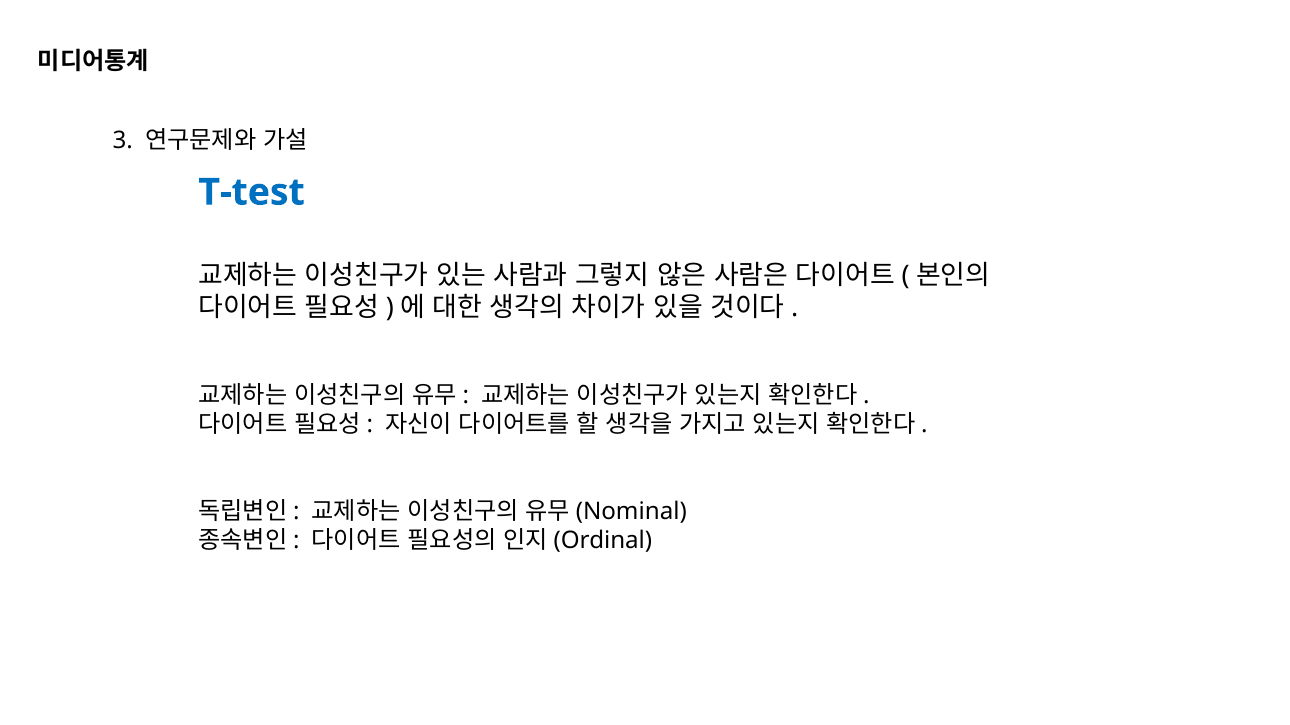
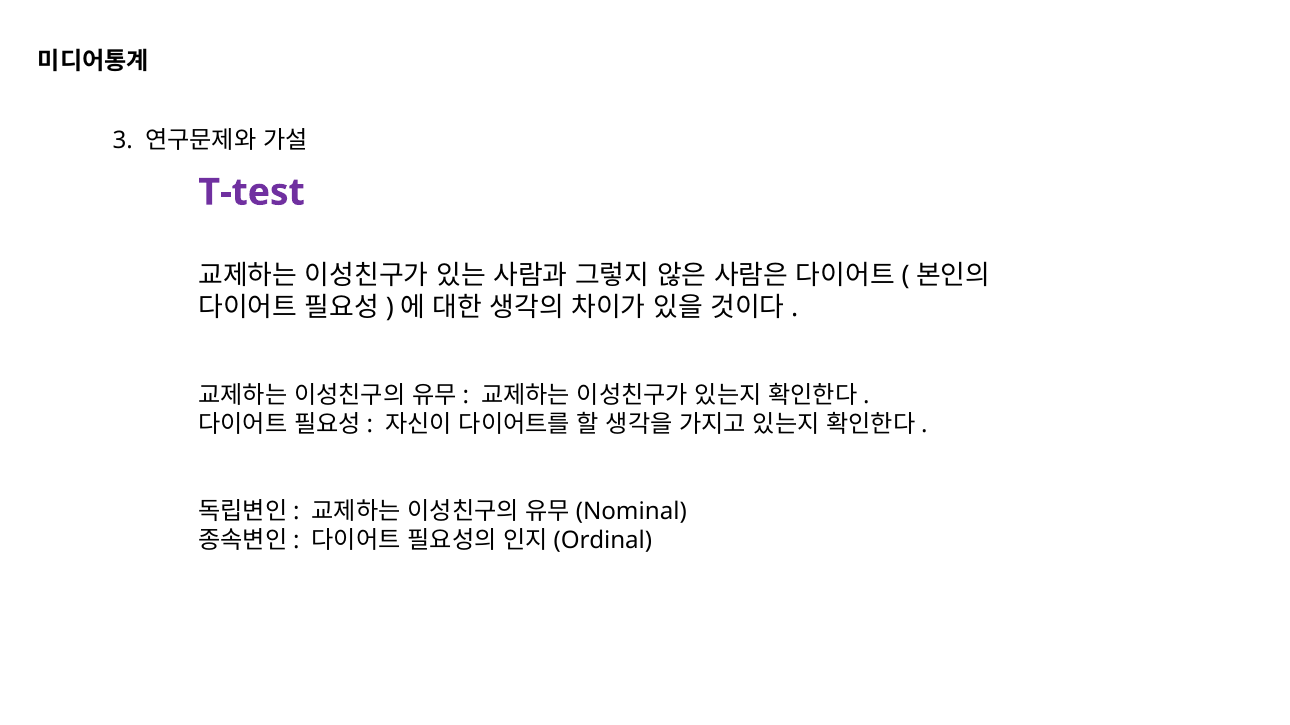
T-test colour: blue -> purple (252, 192)
